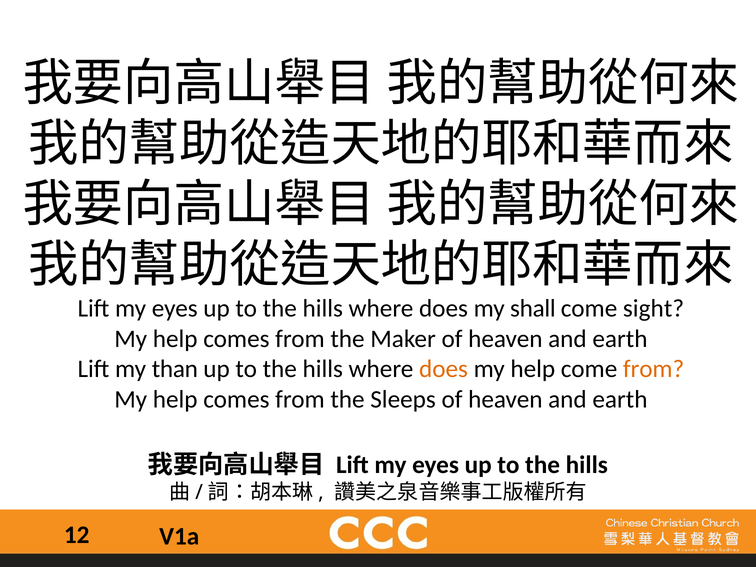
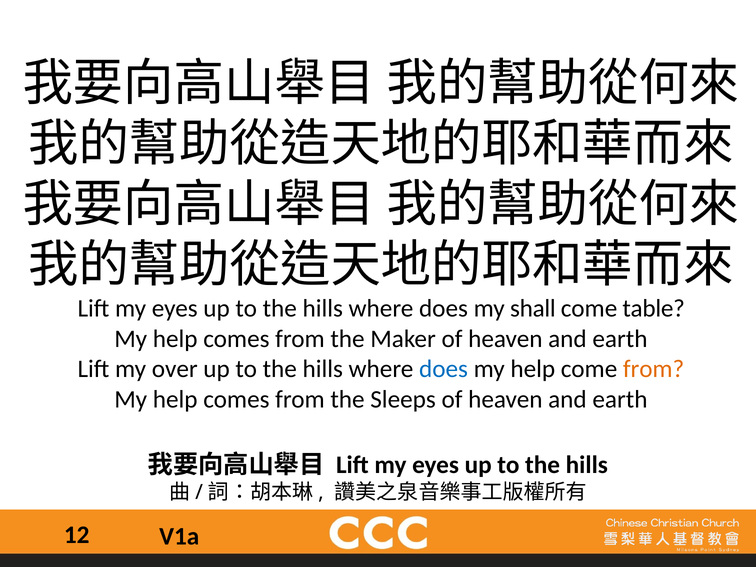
sight: sight -> table (654, 309)
than: than -> over (175, 369)
does colour: orange -> blue (443, 369)
